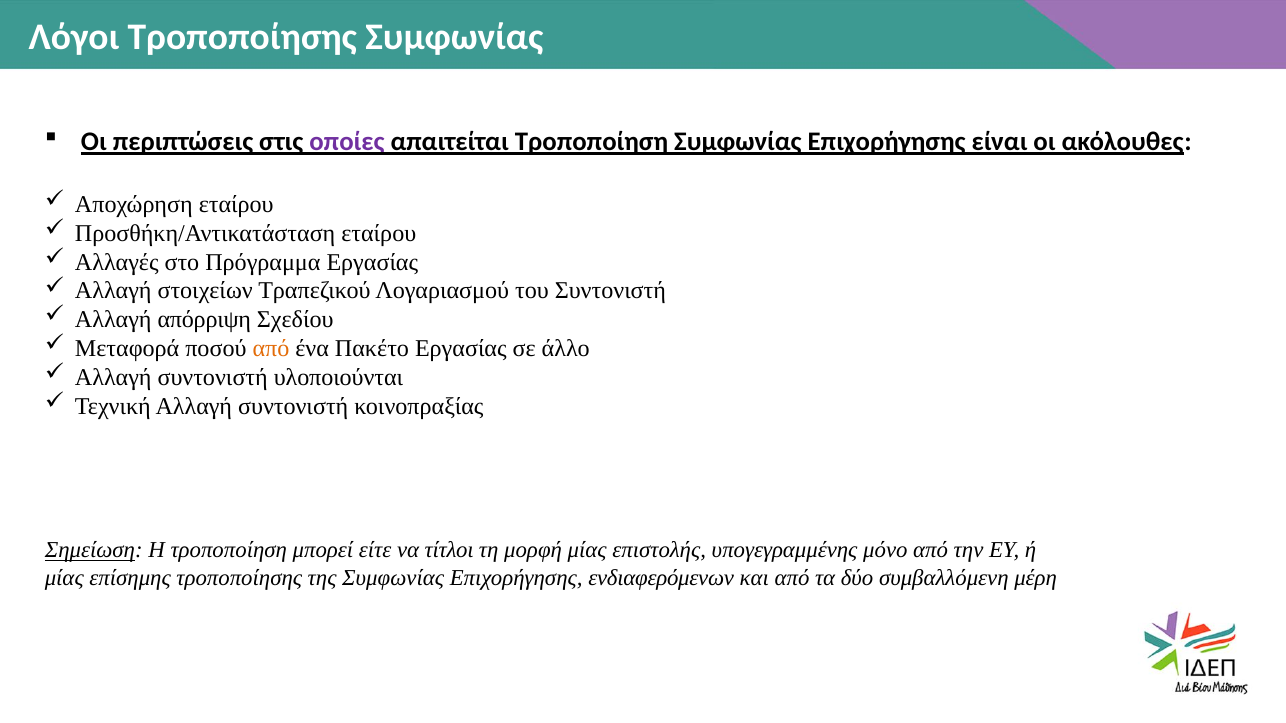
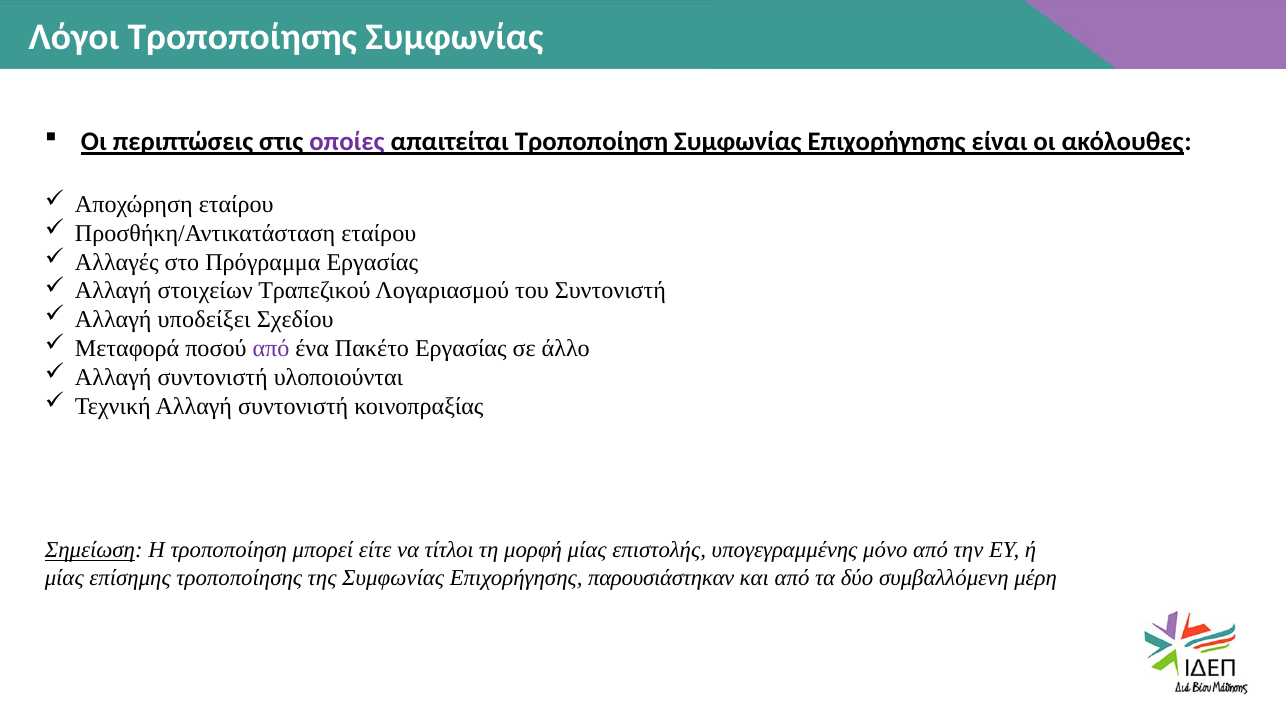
απόρριψη: απόρριψη -> υποδείξει (204, 320)
από colour: orange -> purple (271, 349)
ενδιαφερόμενων: ενδιαφερόμενων -> παρουσιάστηκαν (661, 578)
